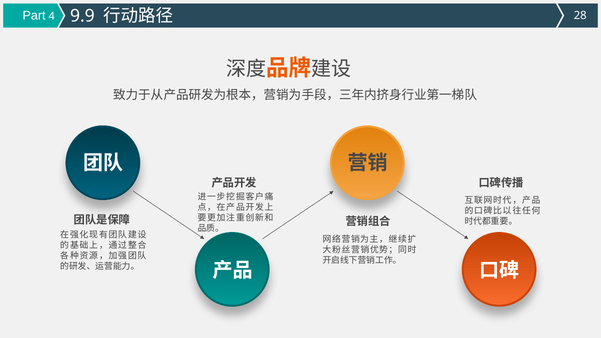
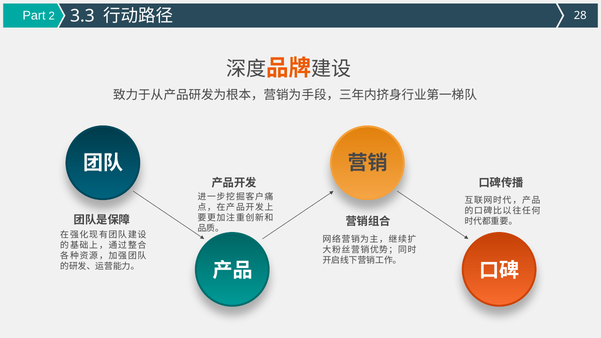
4: 4 -> 2 (52, 16)
9.9: 9.9 -> 3.3 (82, 16)
